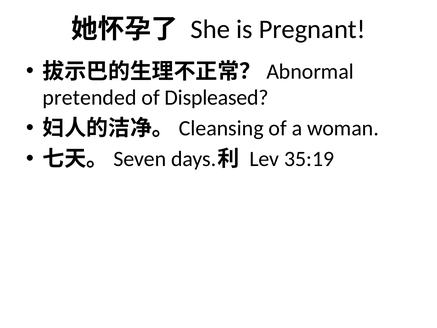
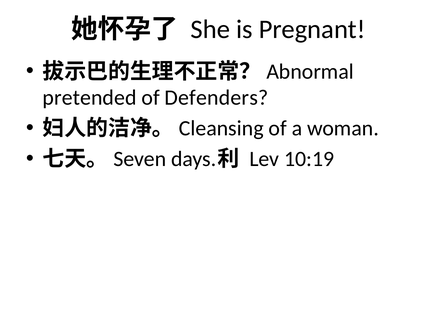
Displeased: Displeased -> Defenders (216, 98)
35:19: 35:19 -> 10:19 (309, 159)
